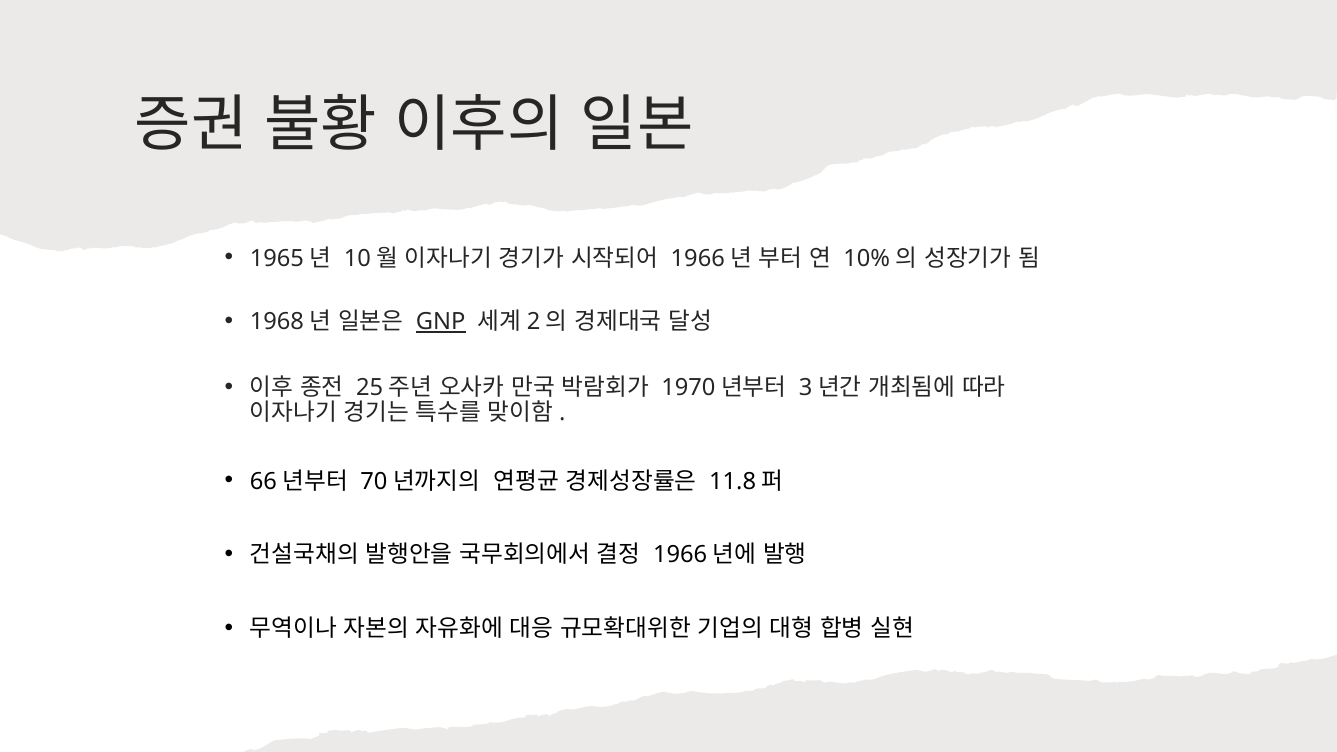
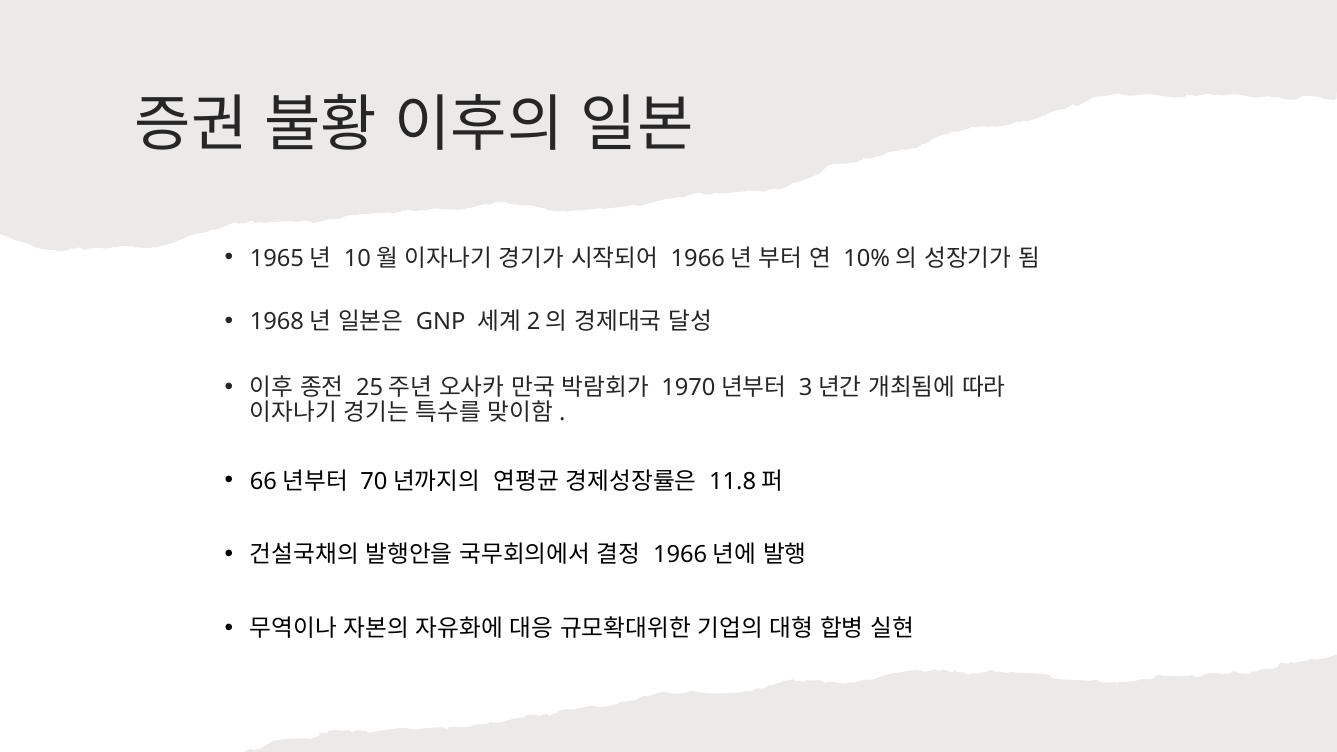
GNP underline: present -> none (441, 322)
